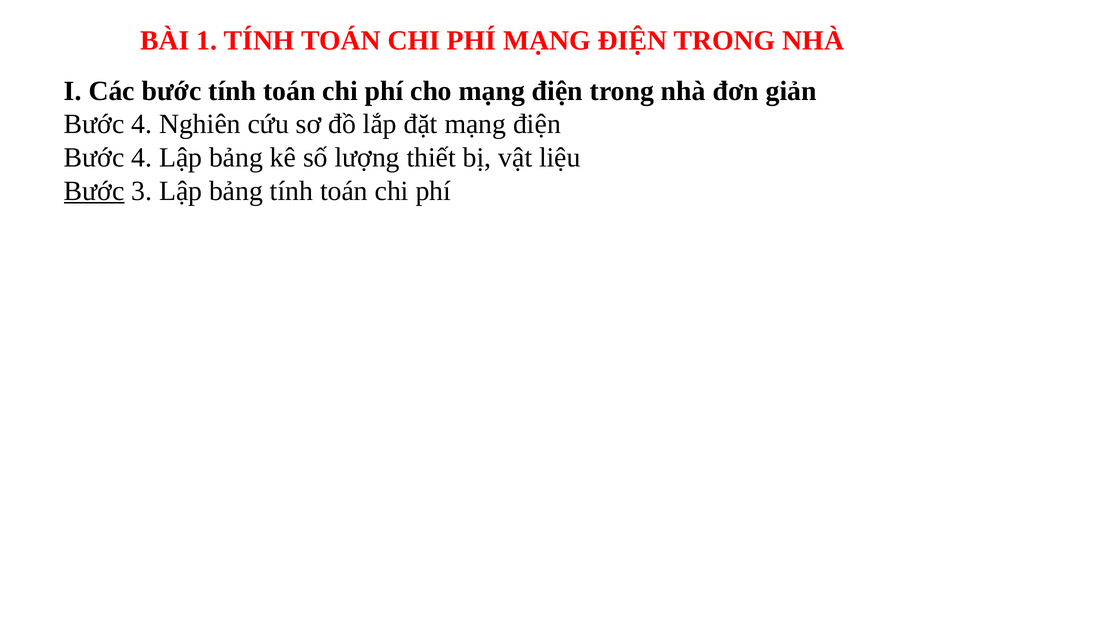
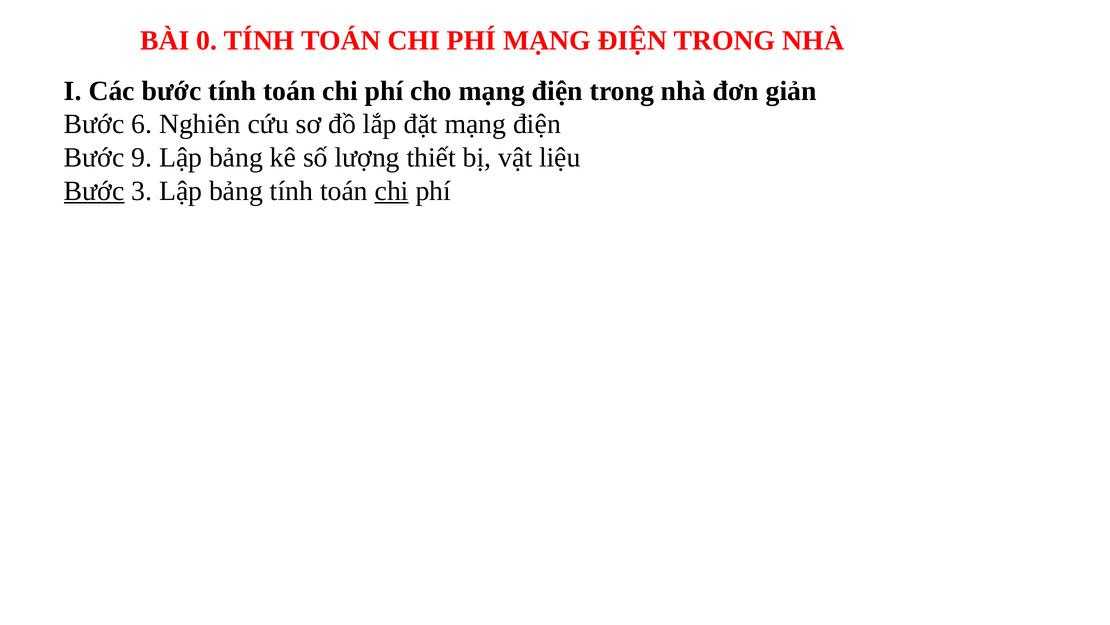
1: 1 -> 0 (207, 41)
4: 4 -> 6 (142, 124)
4: 4 -> 9 (142, 157)
chi underline: none -> present (392, 191)
